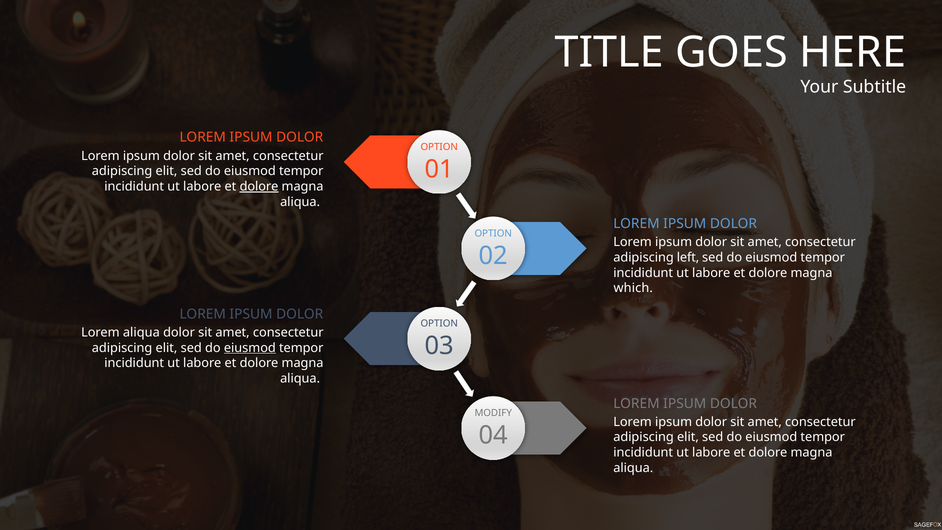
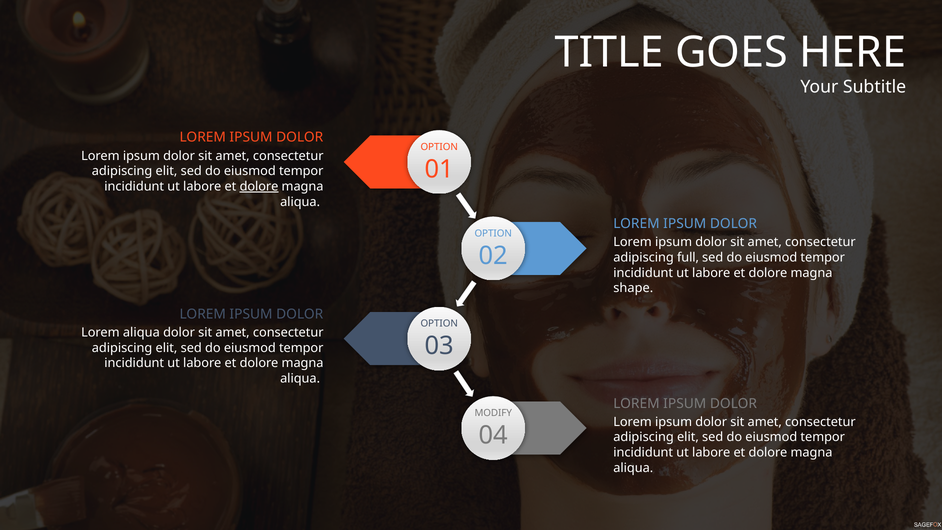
left: left -> full (688, 258)
which: which -> shape (633, 288)
eiusmod underline: present -> none (250, 348)
